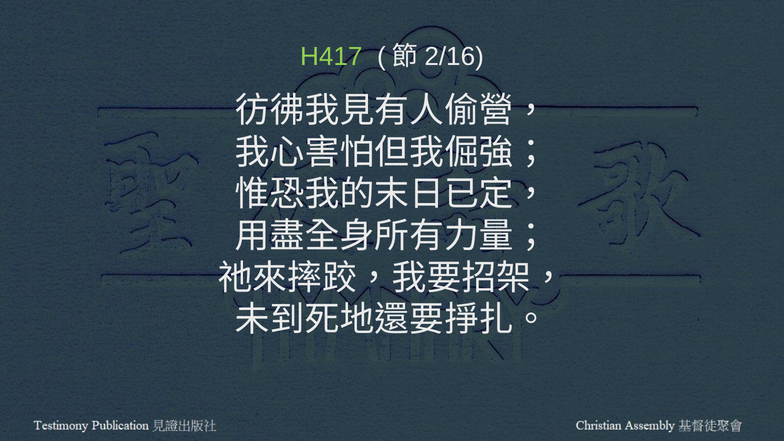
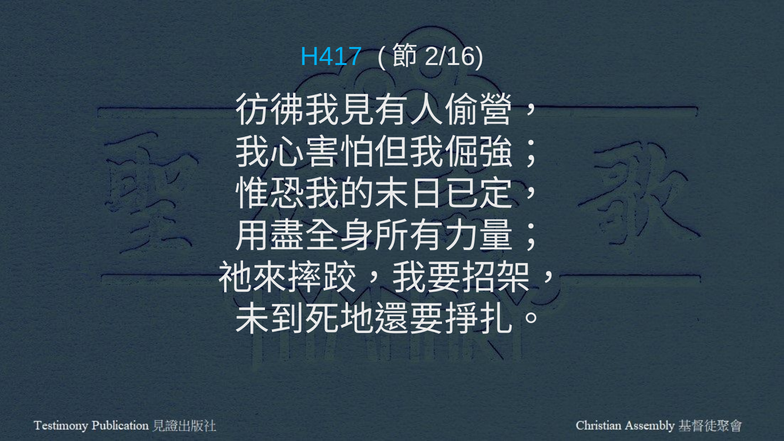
H417 colour: light green -> light blue (331, 57)
